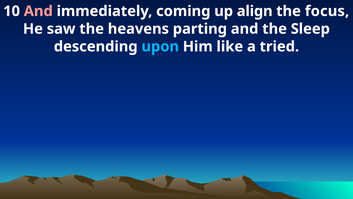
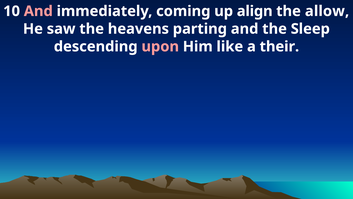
focus: focus -> allow (327, 11)
upon colour: light blue -> pink (160, 46)
tried: tried -> their (279, 46)
